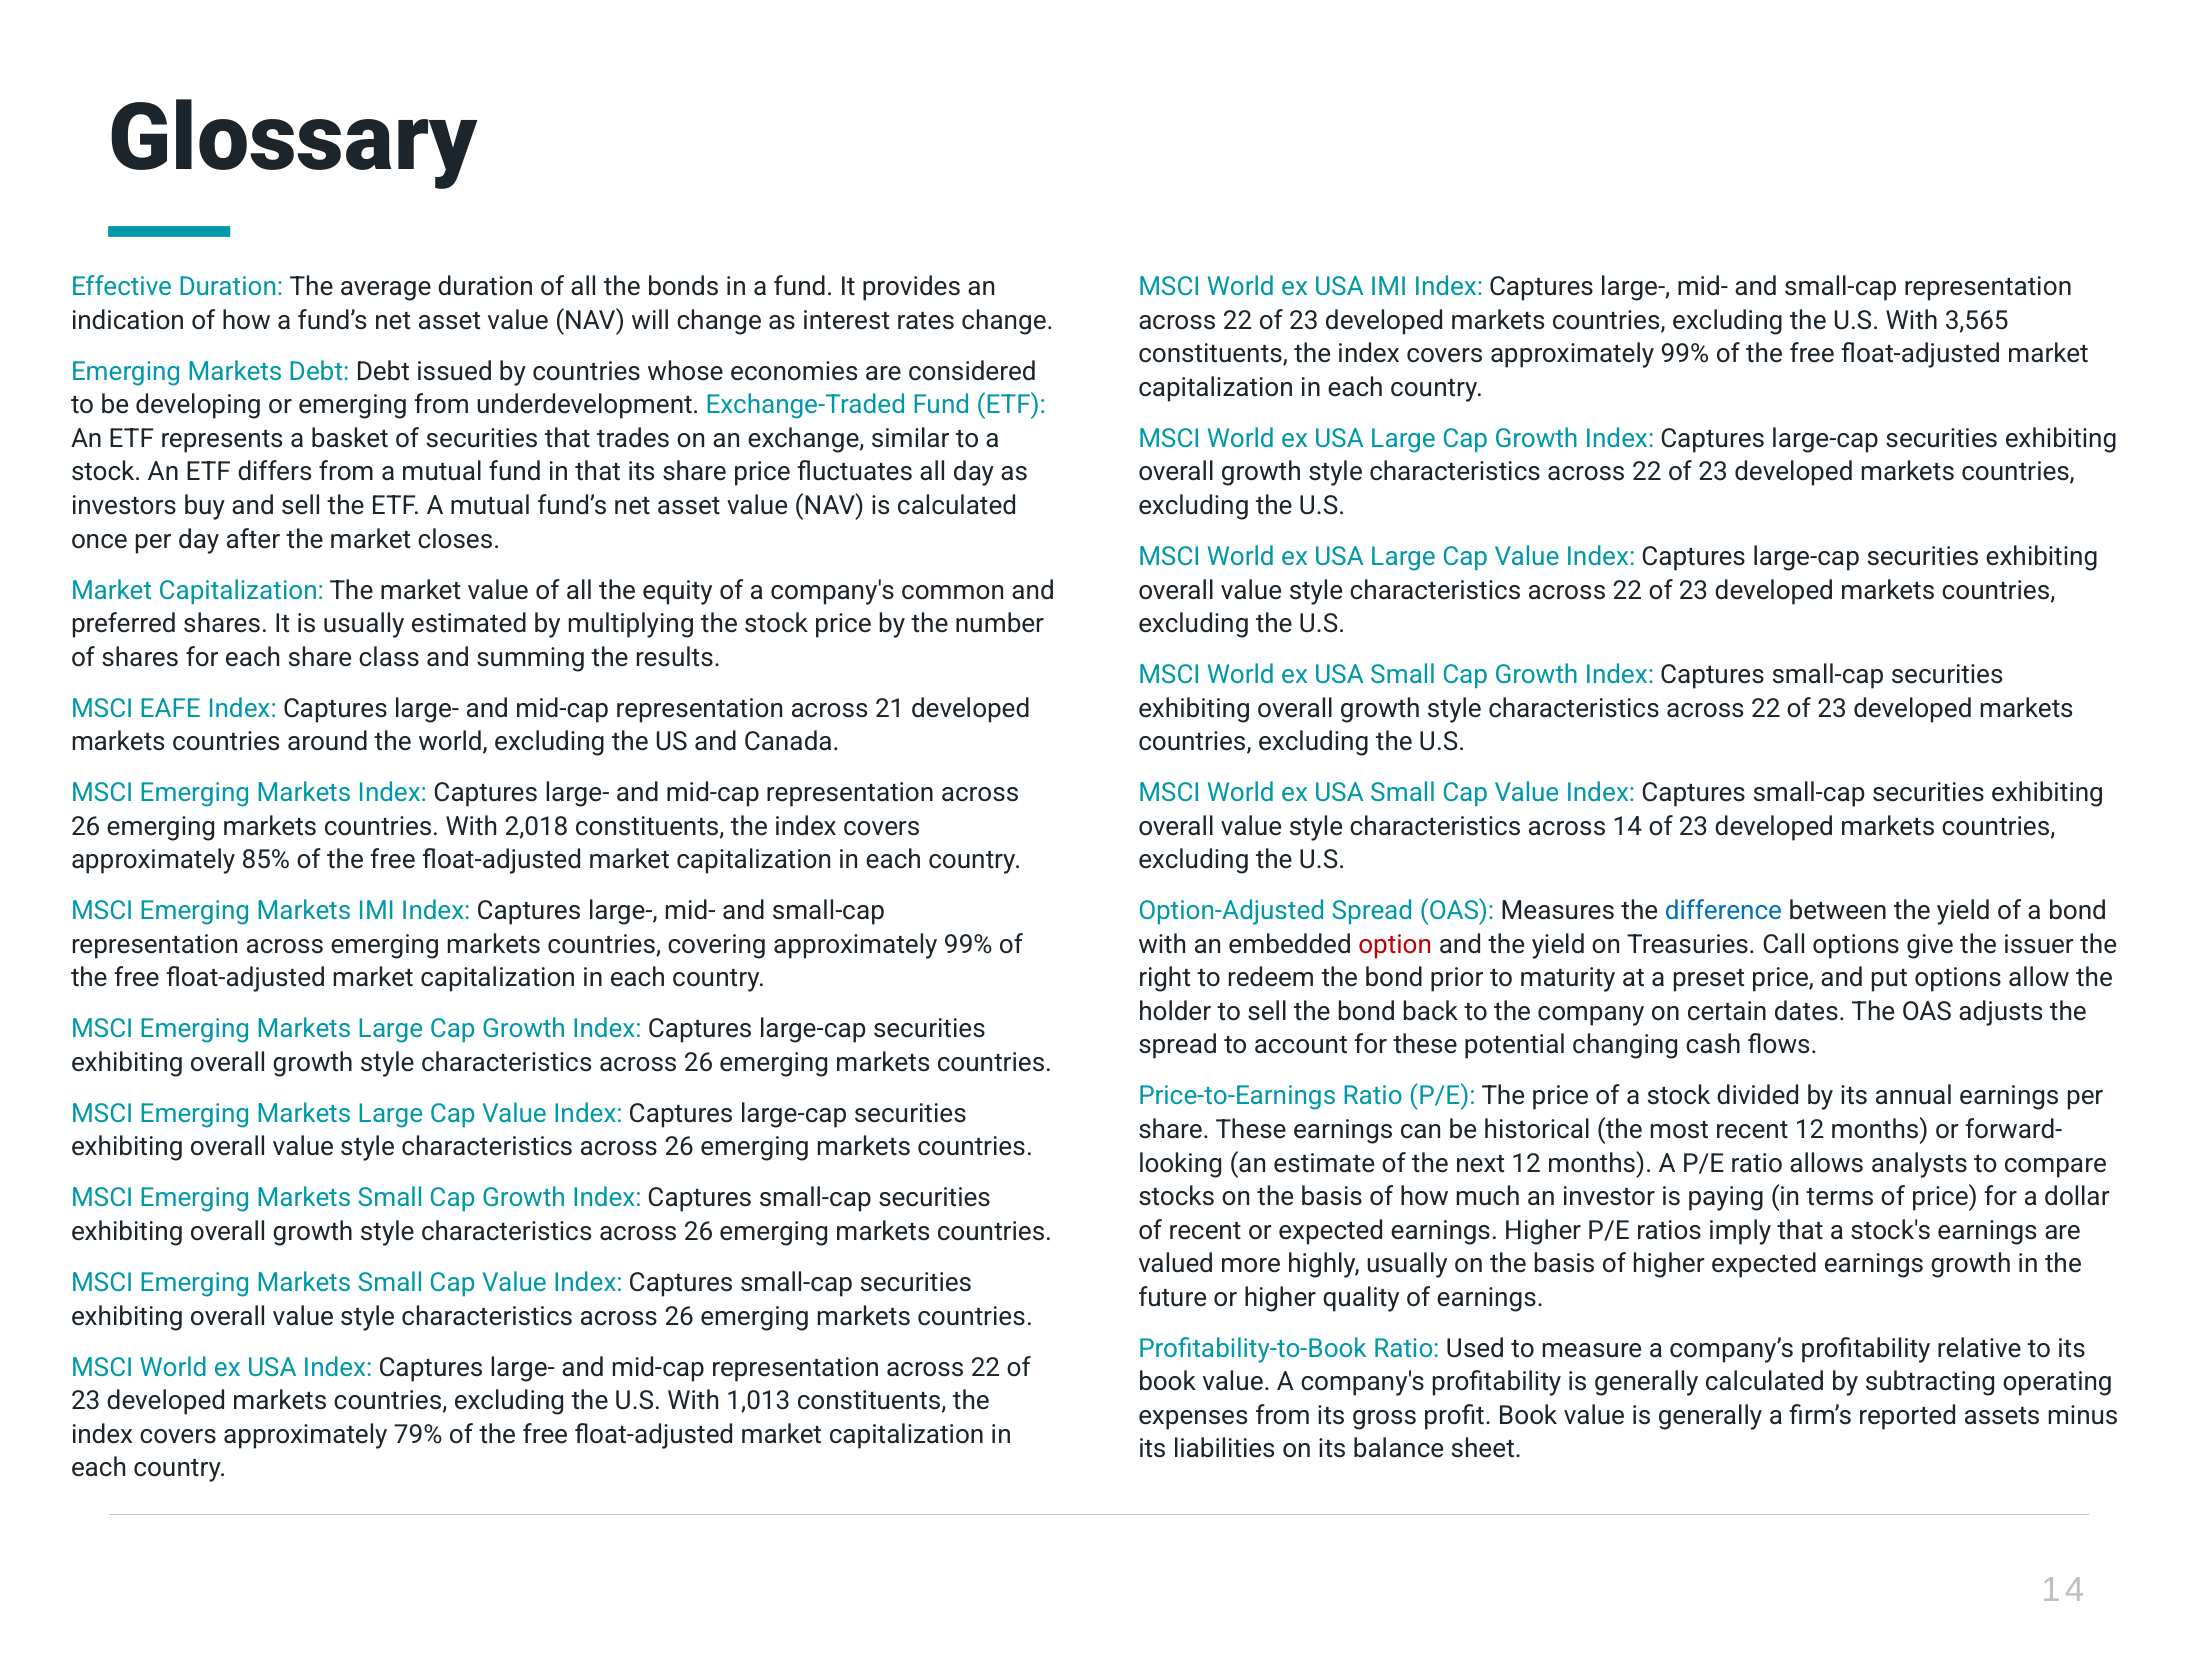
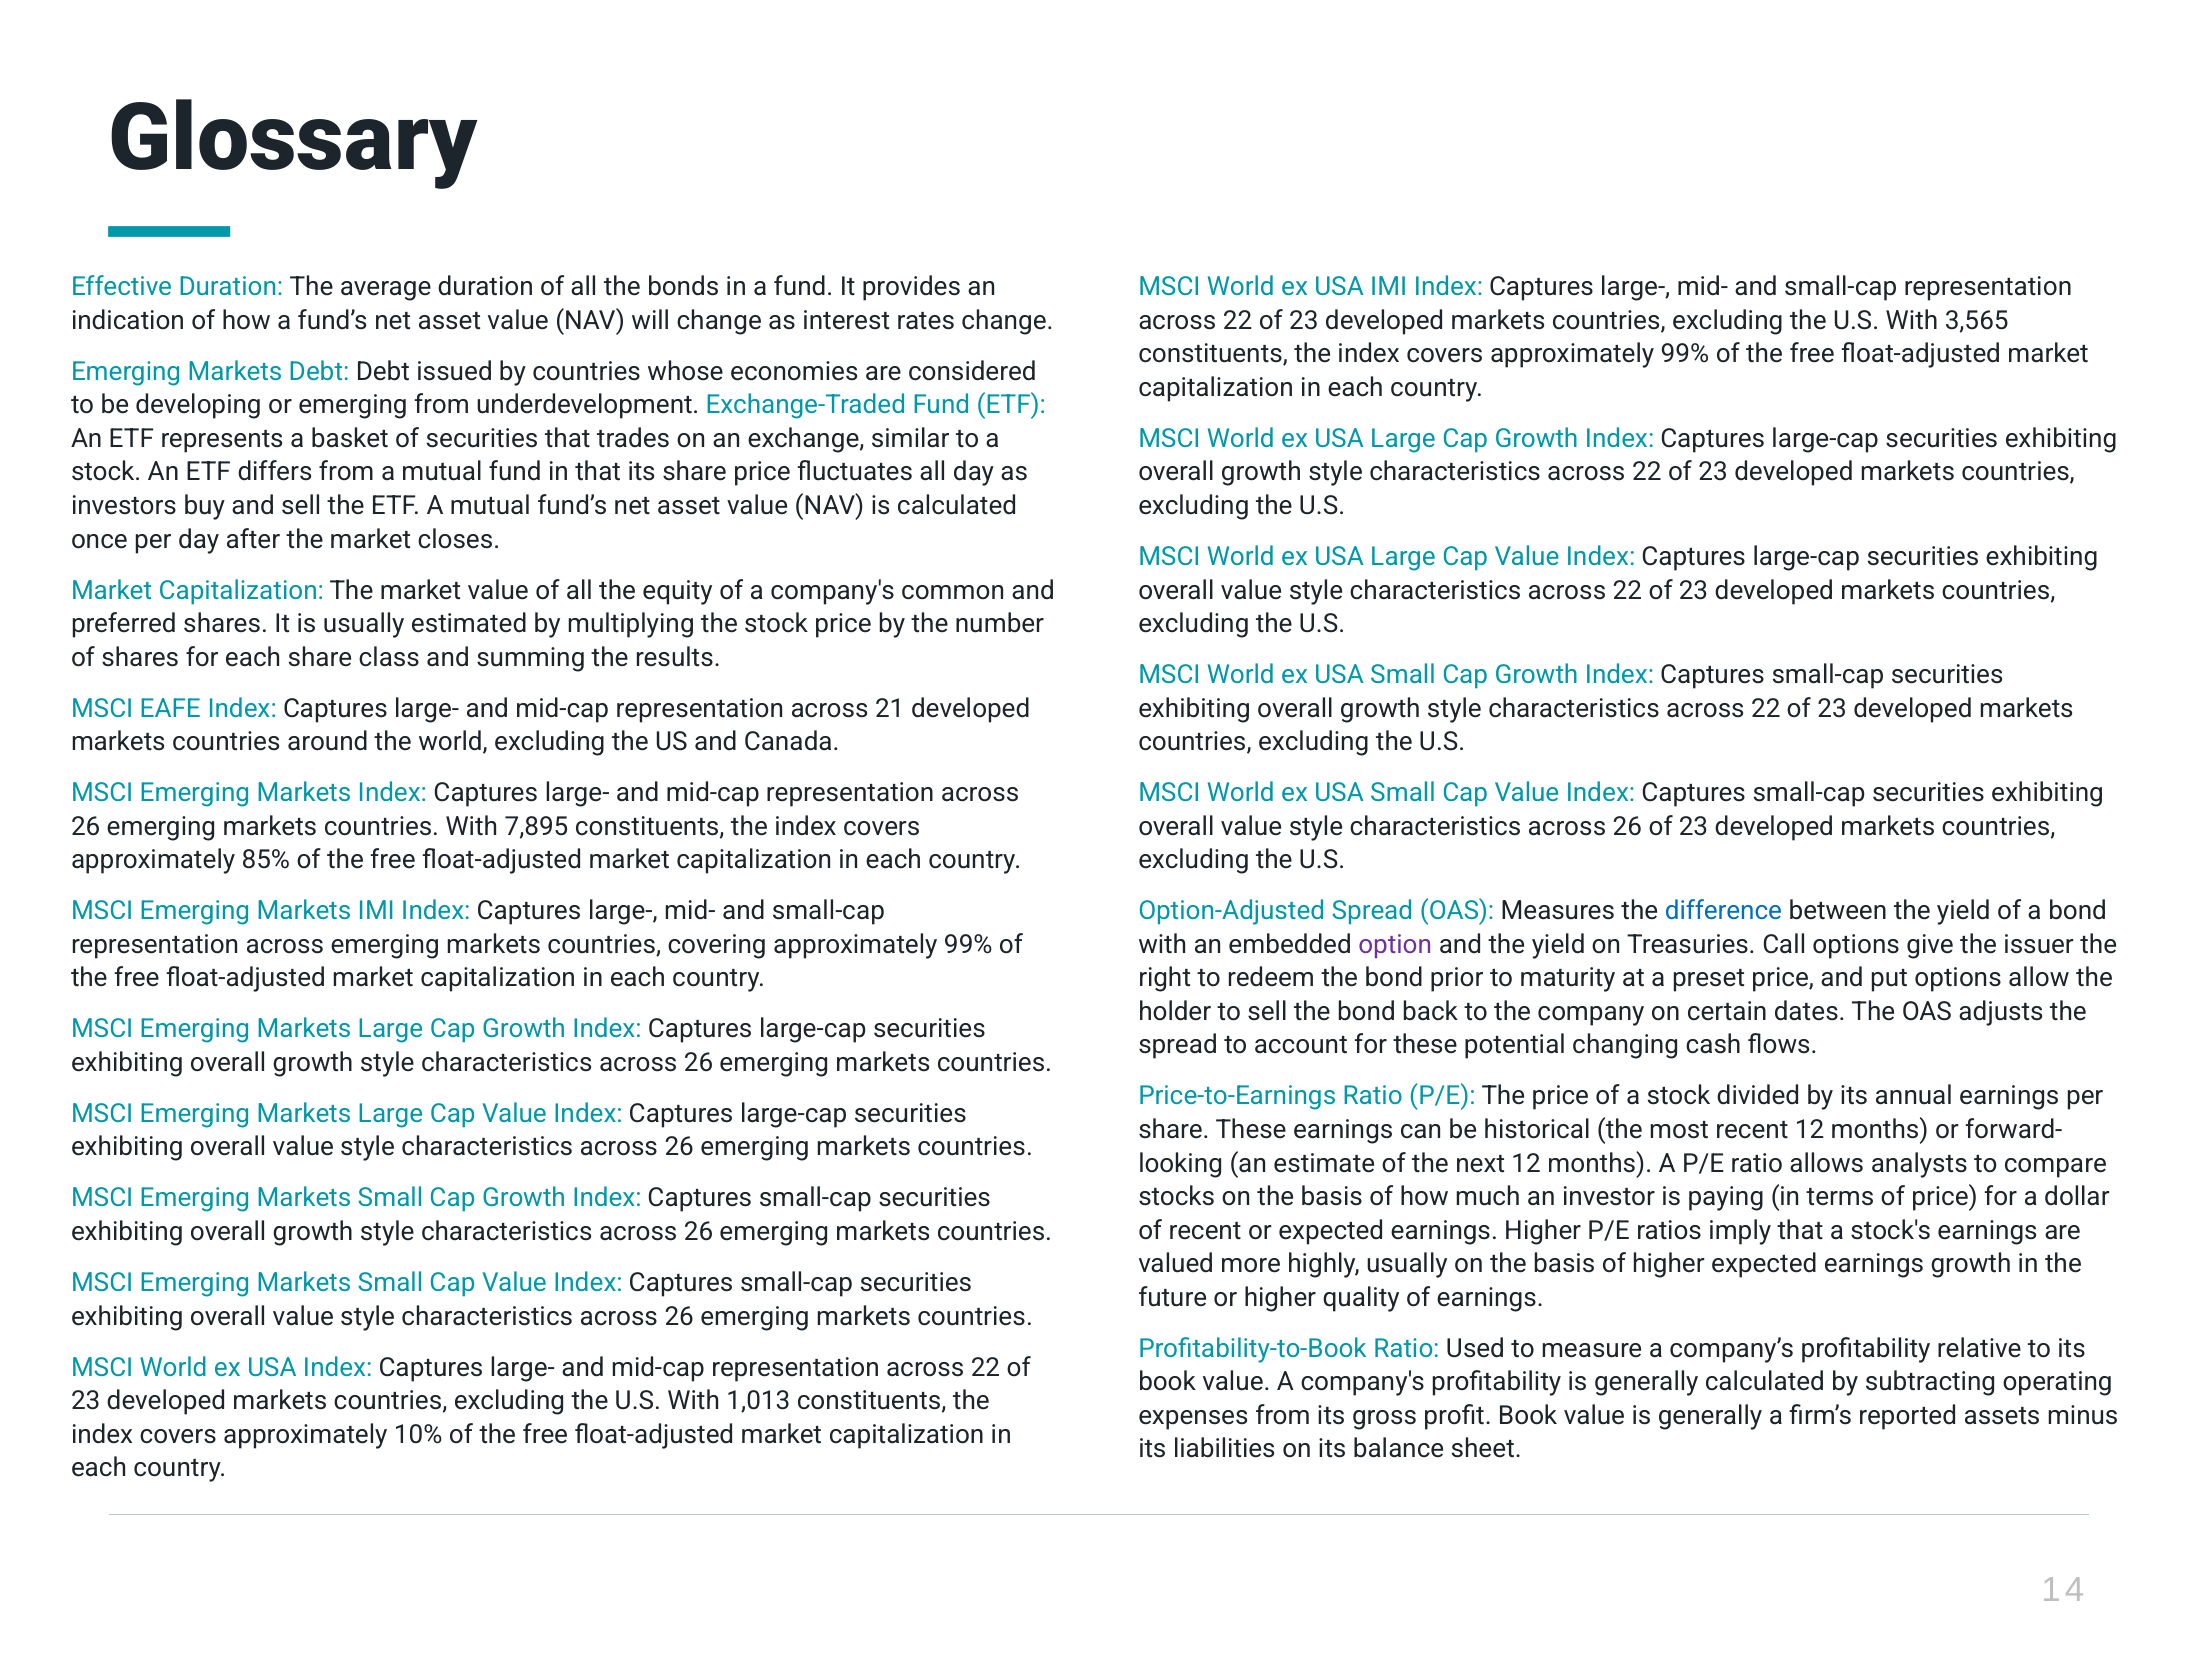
2,018: 2,018 -> 7,895 (537, 827)
14: 14 -> 26 (1627, 827)
option colour: red -> purple (1395, 945)
79%: 79% -> 10% (418, 1434)
